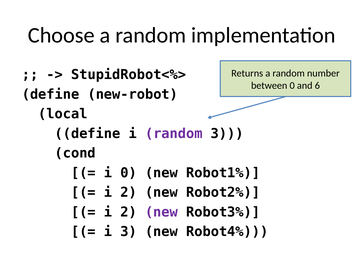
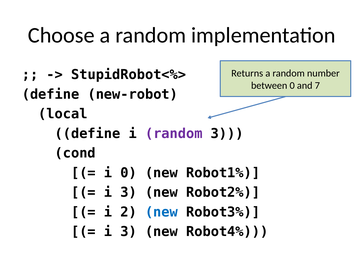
6: 6 -> 7 (317, 85)
2: 2 -> 3 (129, 192)
new colour: purple -> blue (161, 212)
